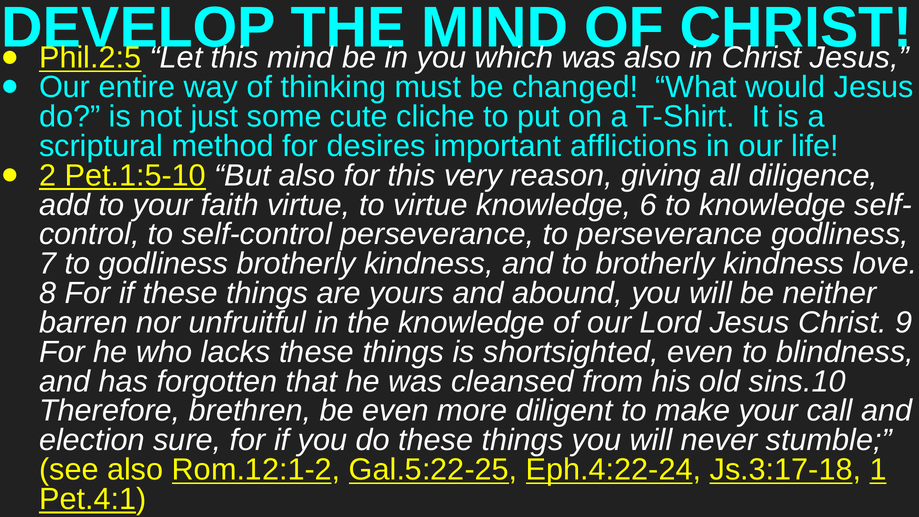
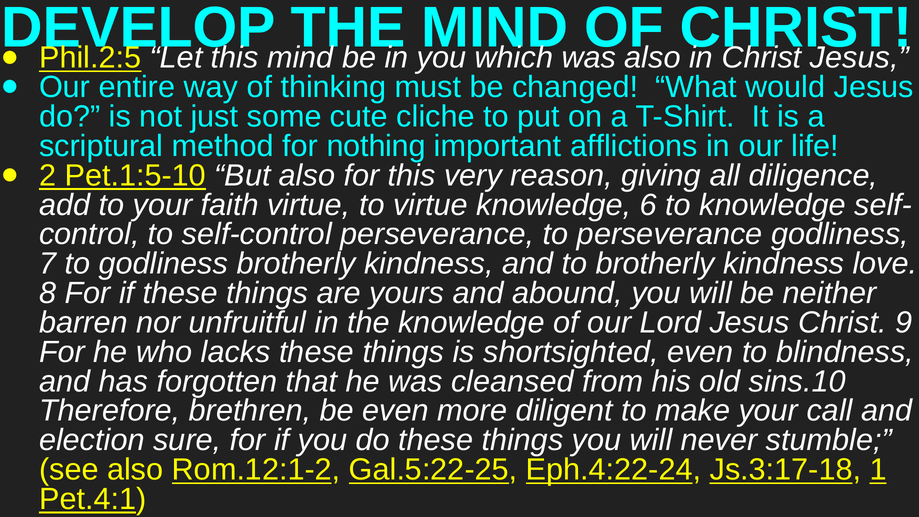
desires: desires -> nothing (376, 146)
